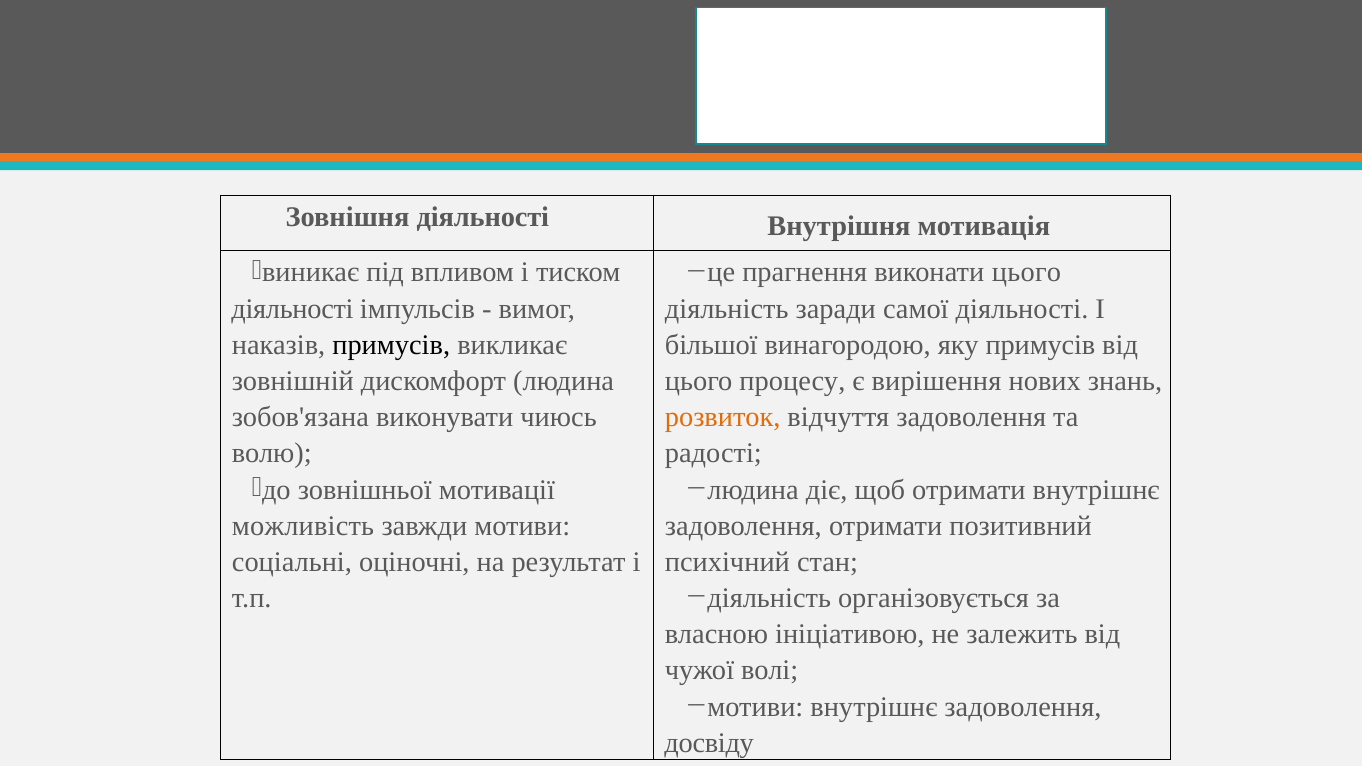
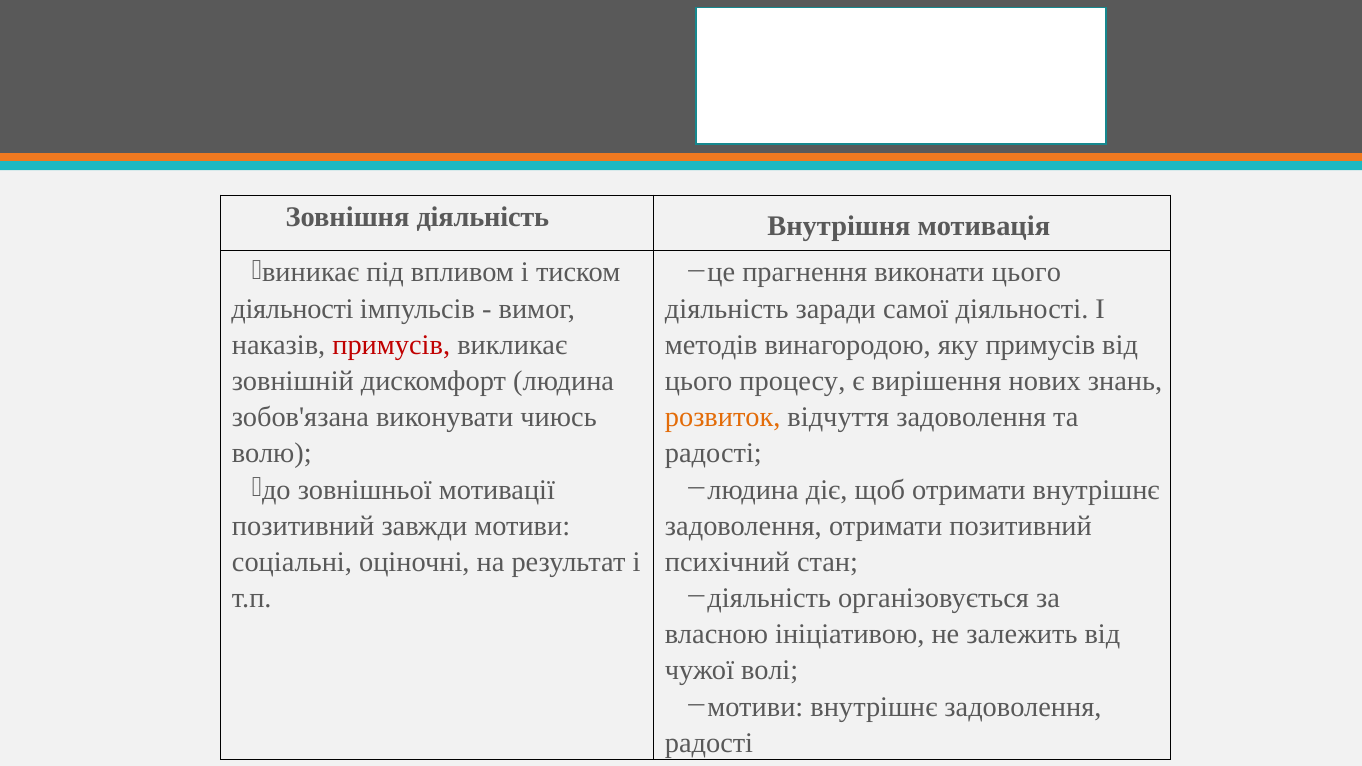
Зовнішня діяльності: діяльності -> діяльність (483, 217)
примусів colour: black -> red (391, 345)
більшої: більшої -> методів (711, 345)
можливість: можливість -> позитивний (303, 526)
досвіду: досвіду -> радості (709, 743)
